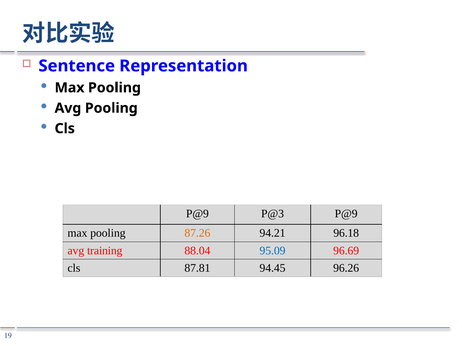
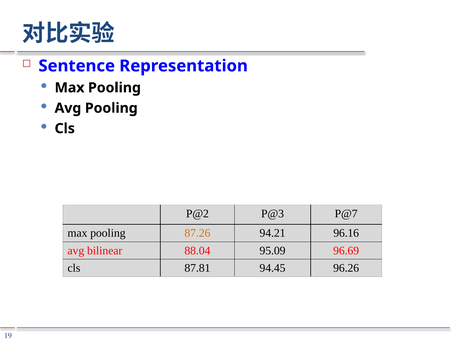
P@9: P@9 -> P@2 (197, 214)
P@3 P@9: P@9 -> P@7 (346, 214)
96.18: 96.18 -> 96.16 (346, 234)
training: training -> bilinear (105, 251)
95.09 colour: blue -> black (273, 251)
